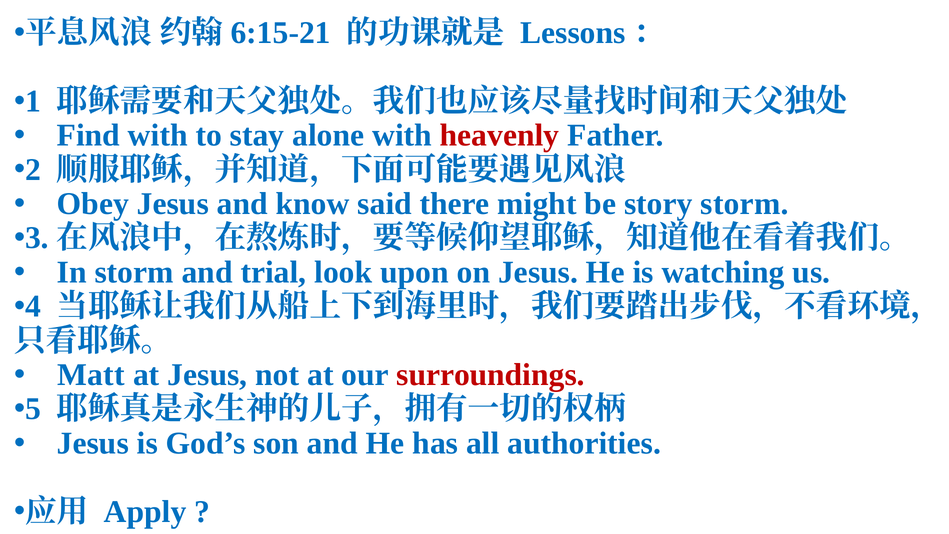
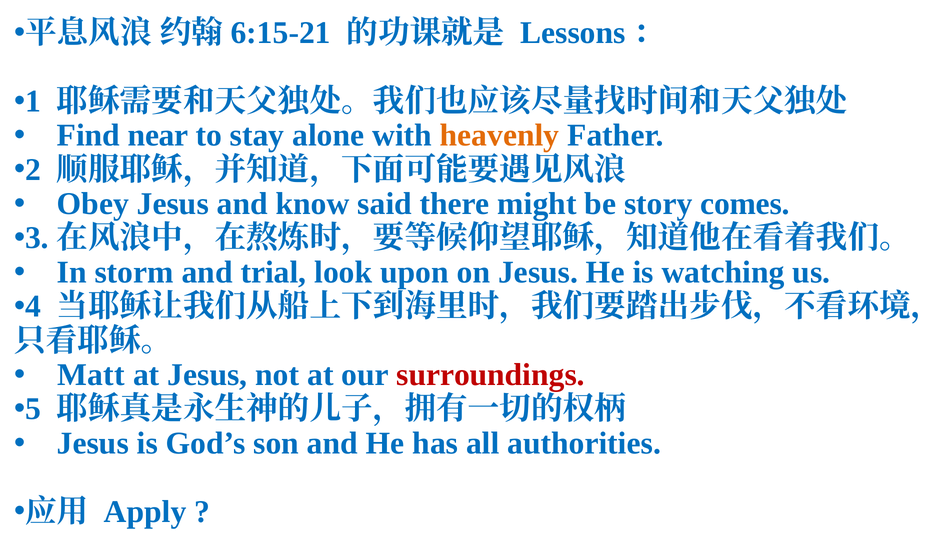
Find with: with -> near (158, 135)
heavenly colour: red -> orange (500, 135)
story storm: storm -> comes (745, 204)
